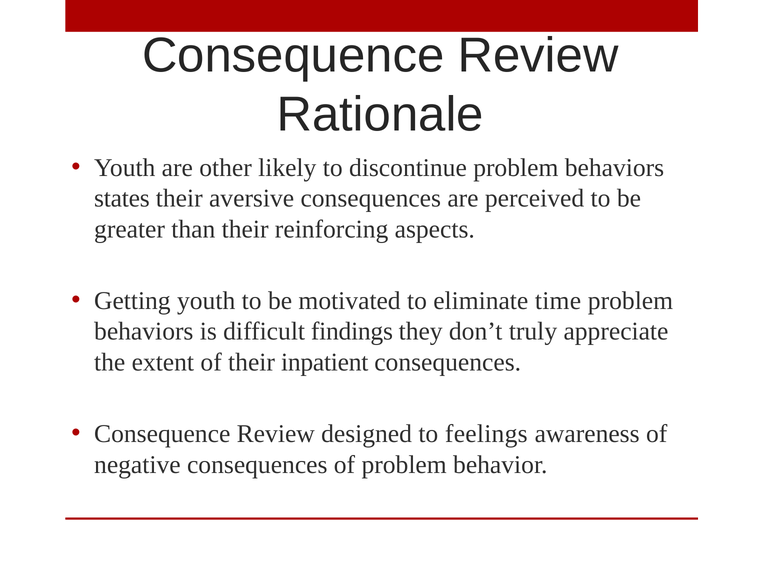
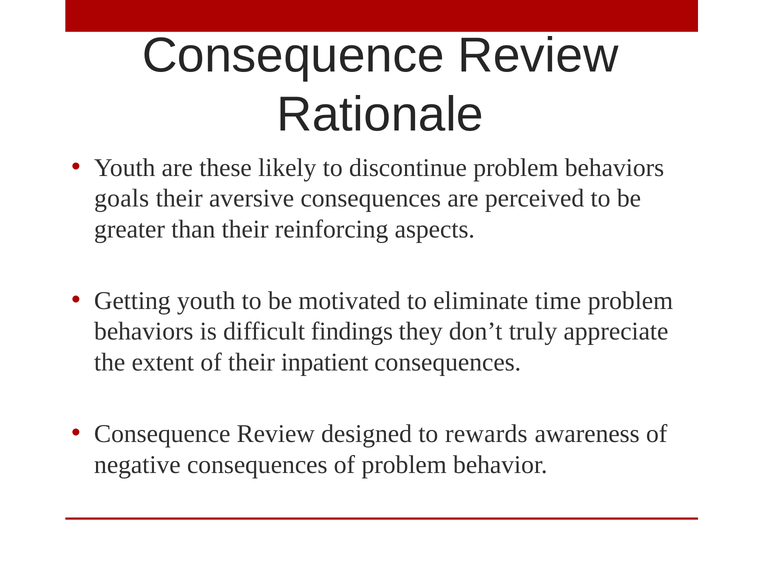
other: other -> these (226, 168)
states: states -> goals (122, 199)
feelings: feelings -> rewards (486, 434)
